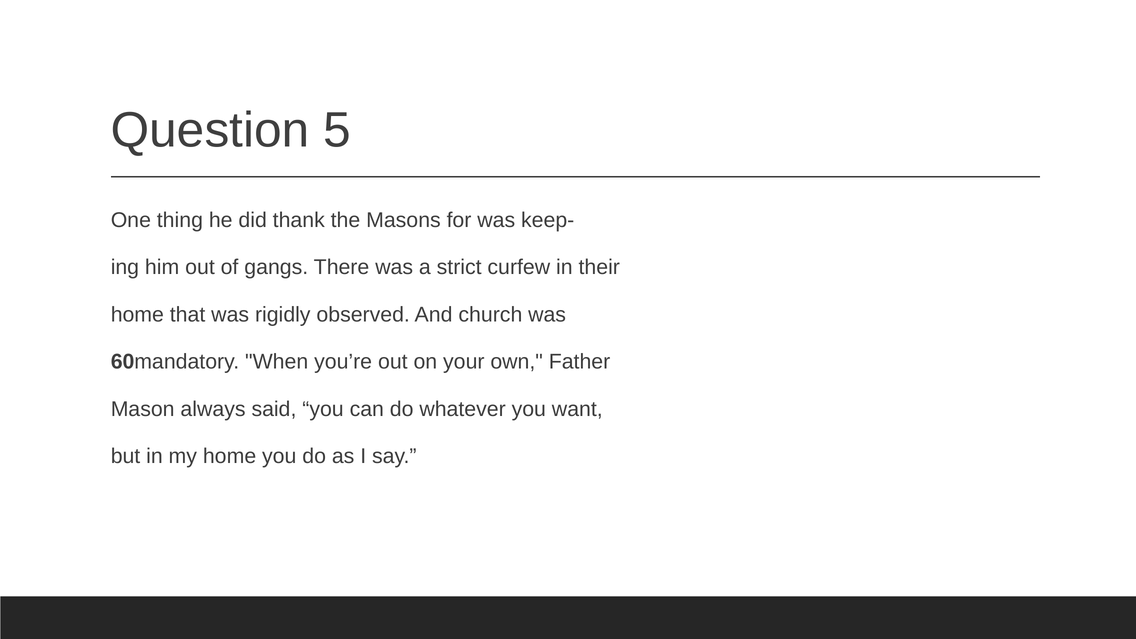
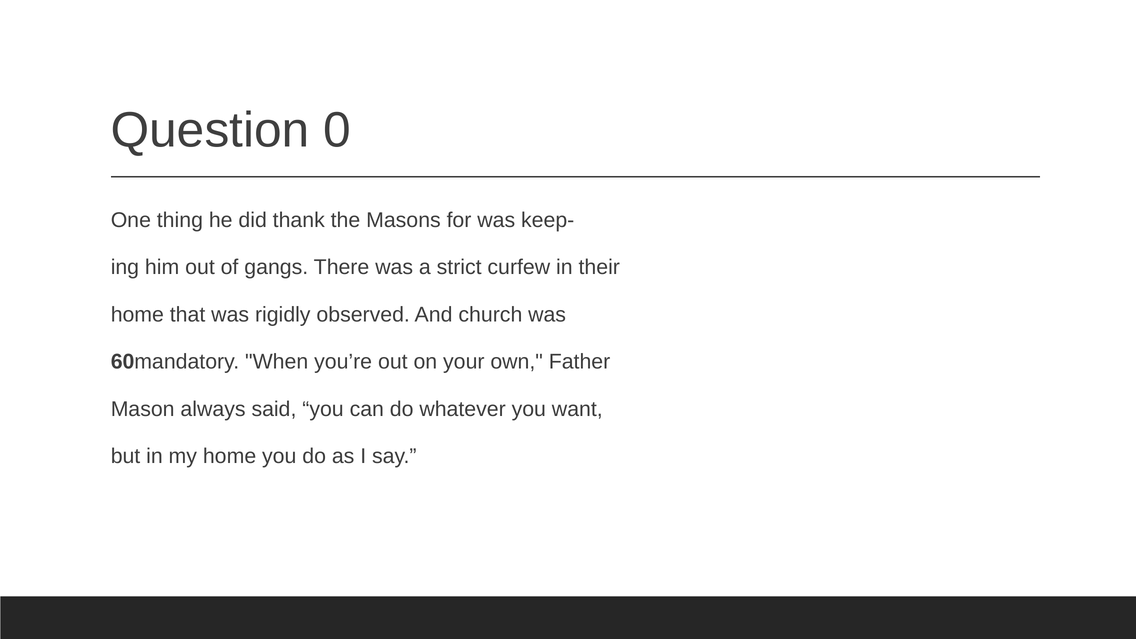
5: 5 -> 0 (337, 130)
